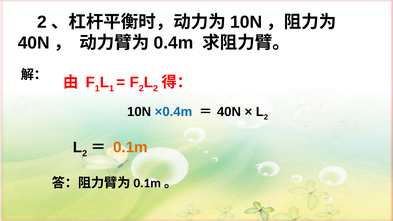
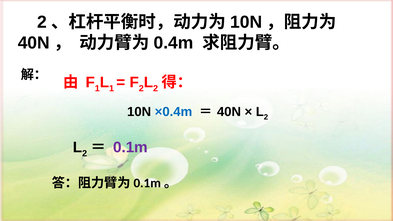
0.1m colour: orange -> purple (130, 147)
